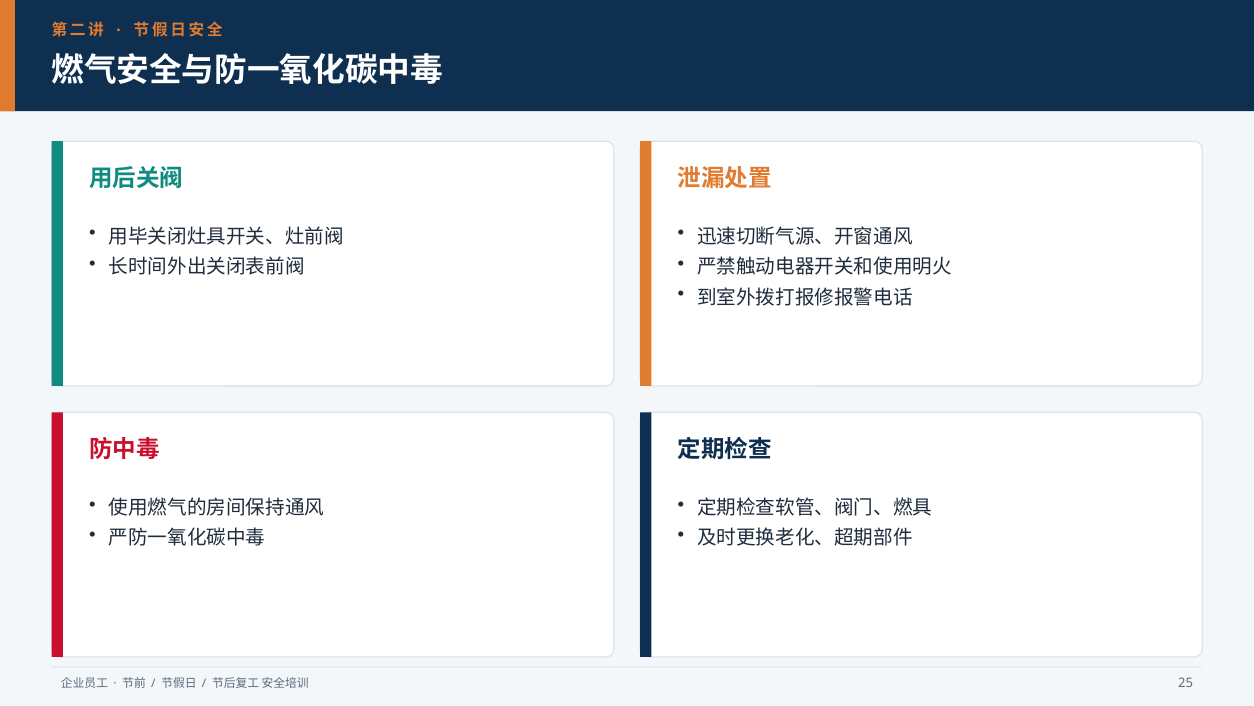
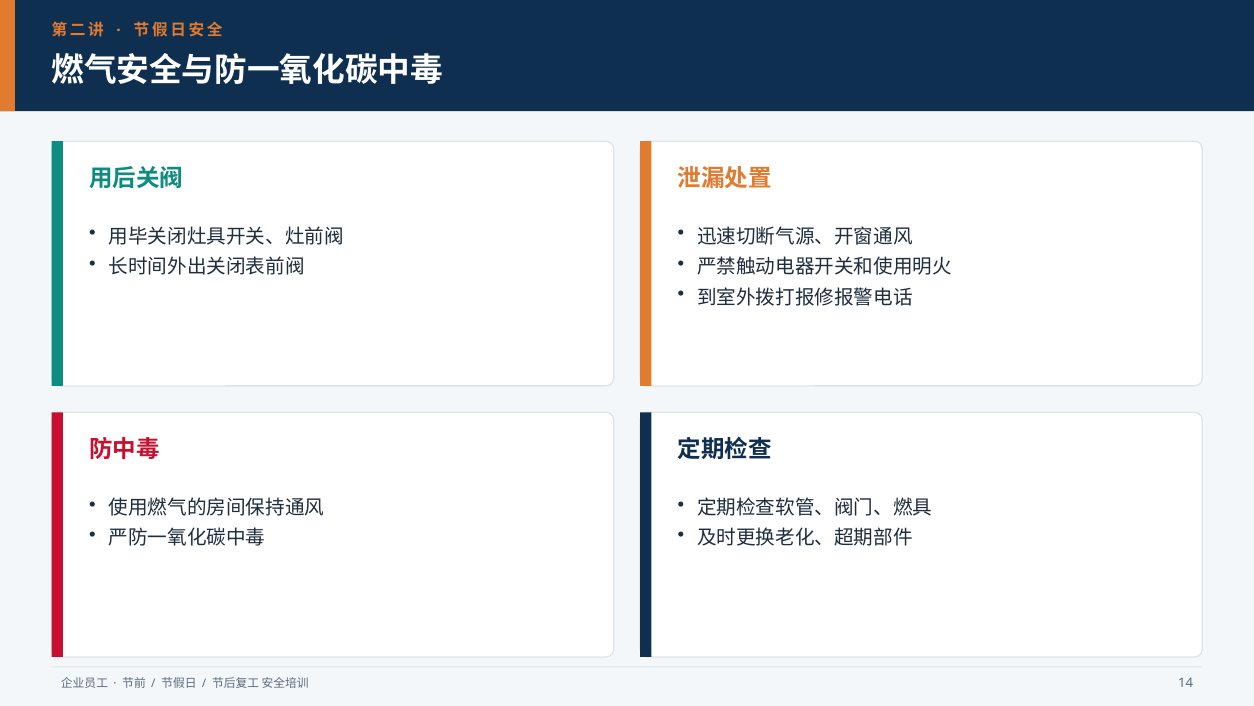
25: 25 -> 14 (1186, 683)
